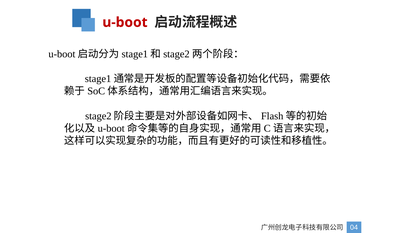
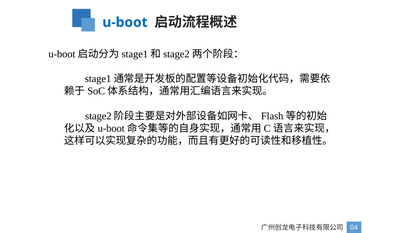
u-boot colour: red -> blue (125, 22)
